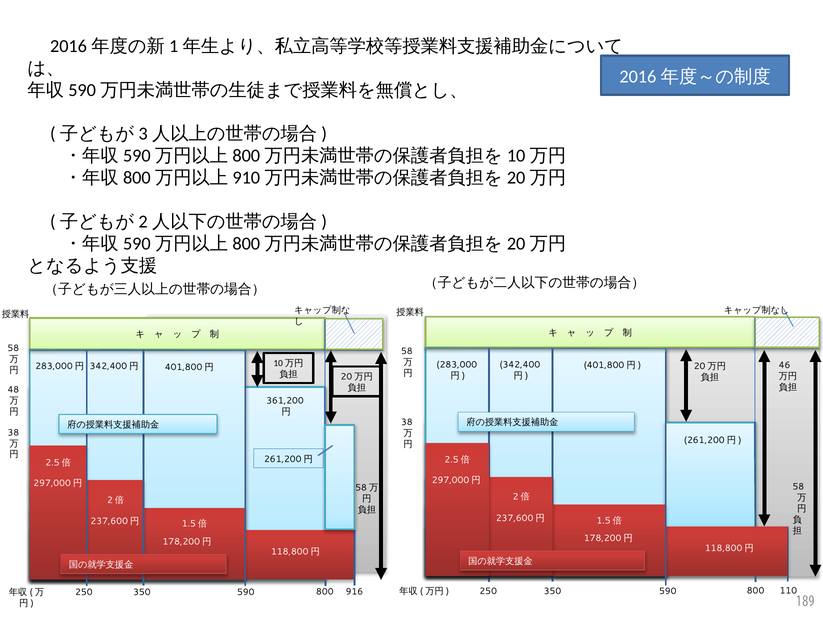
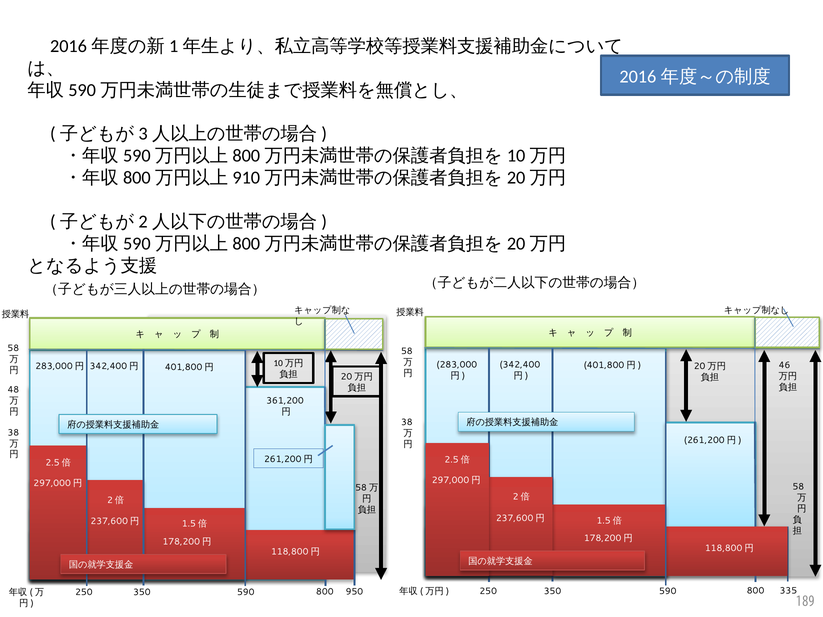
110: 110 -> 335 (788, 591)
916: 916 -> 950 (354, 592)
